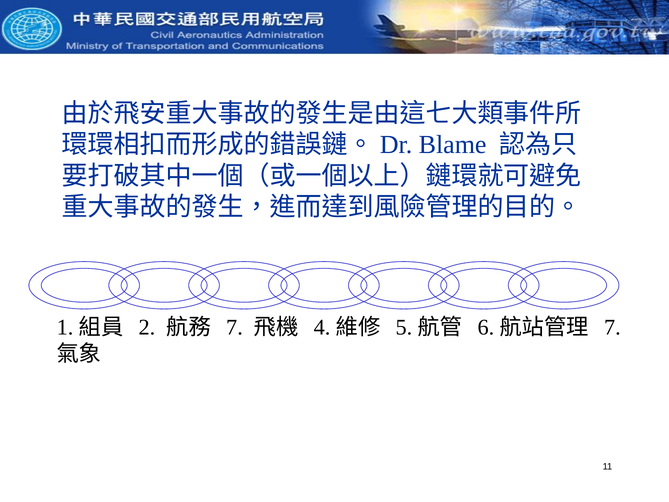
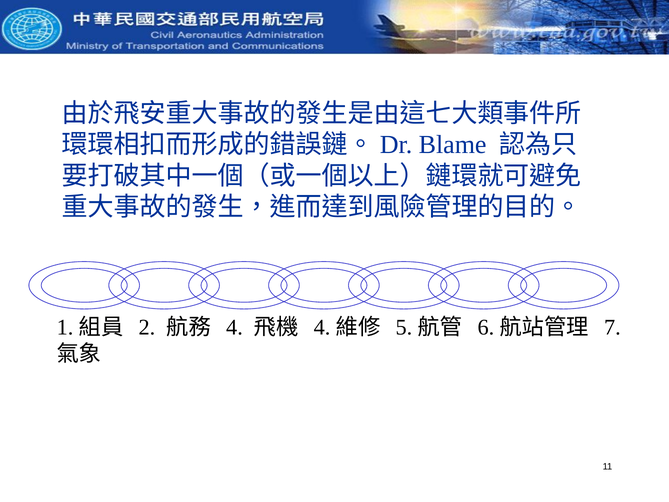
7: 7 -> 4 (234, 327)
